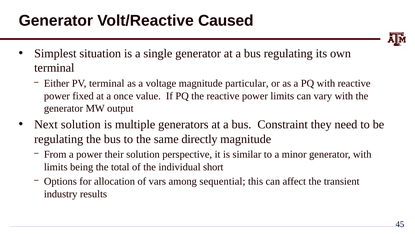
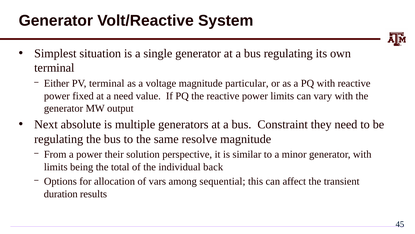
Caused: Caused -> System (226, 21)
a once: once -> need (123, 96)
Next solution: solution -> absolute (81, 124)
directly: directly -> resolve (199, 139)
short: short -> back (213, 167)
industry: industry -> duration (61, 194)
